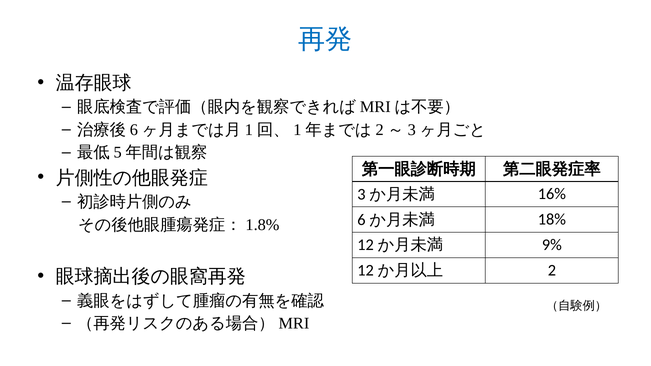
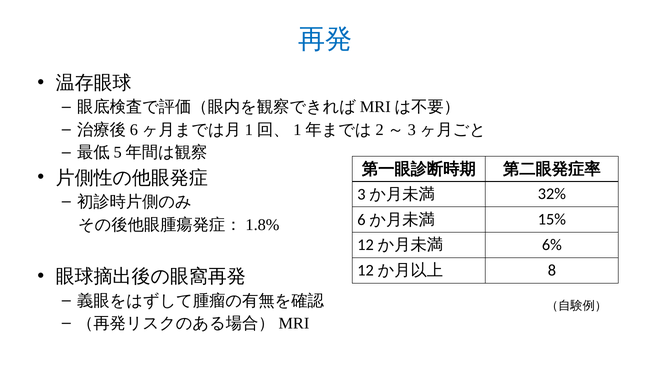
16%: 16% -> 32% (552, 194)
18%: 18% -> 15% (552, 220)
9%: 9% -> 6% (552, 245)
2: 2 -> 8 (552, 270)
